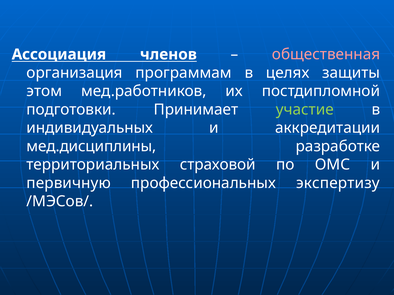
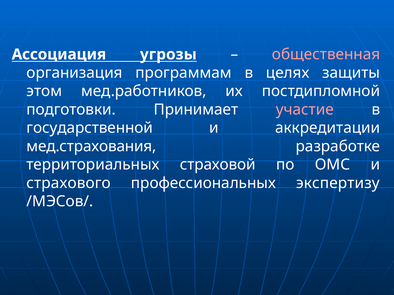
членов: членов -> угрозы (168, 54)
участие colour: light green -> pink (305, 110)
индивидуальных: индивидуальных -> государственной (90, 128)
мед.дисциплины: мед.дисциплины -> мед.страхования (91, 146)
первичную: первичную -> страхового (69, 183)
